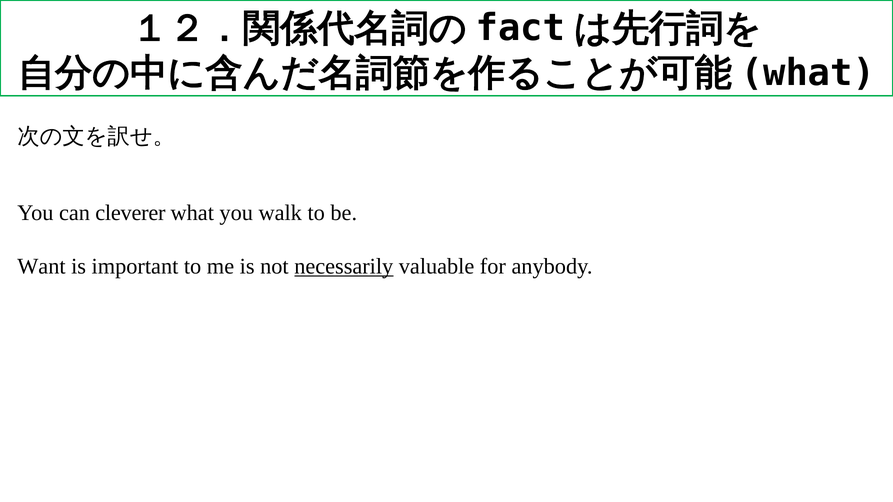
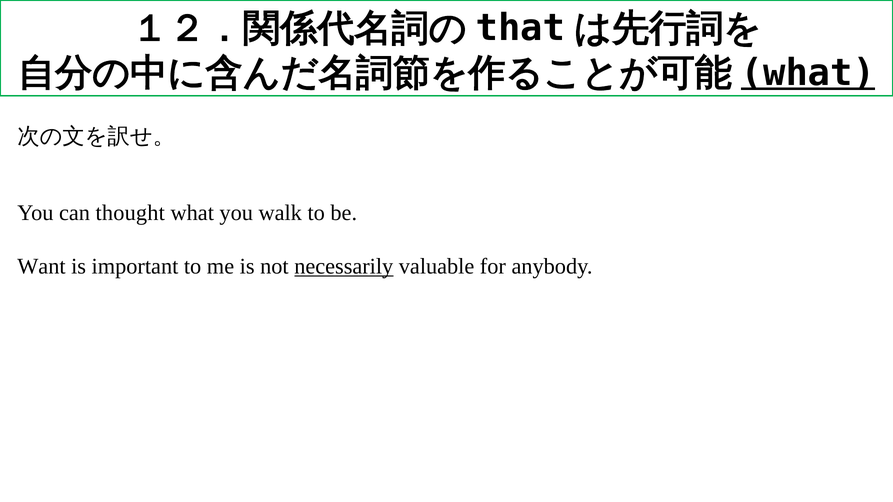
fact: fact -> that (520, 28)
what underline: none -> present (808, 73)
cleverer: cleverer -> thought (130, 213)
